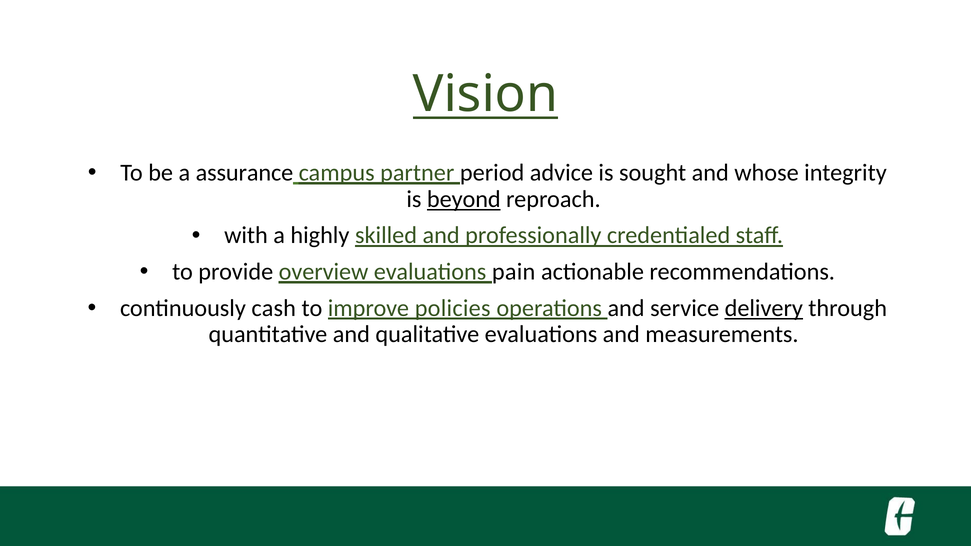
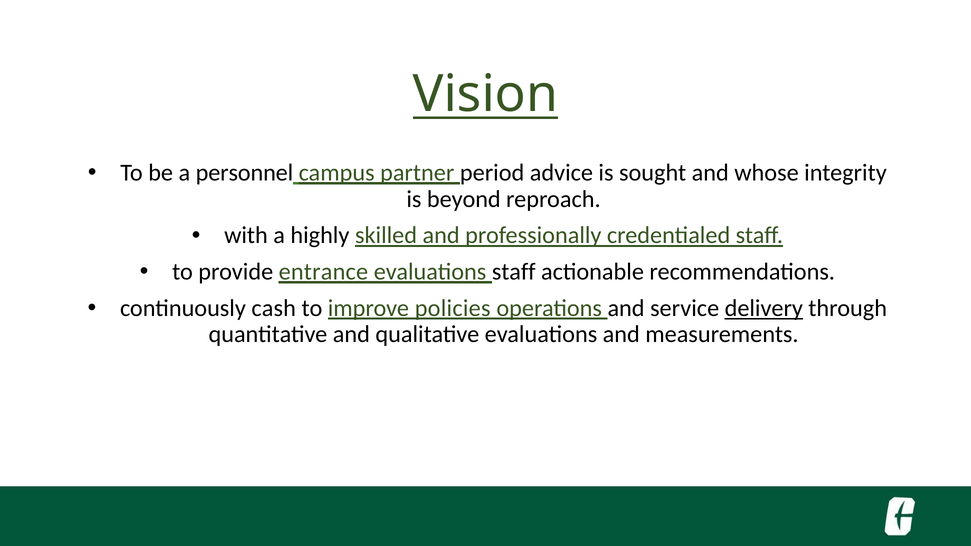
assurance: assurance -> personnel (244, 173)
beyond underline: present -> none (464, 199)
overview: overview -> entrance (323, 272)
evaluations pain: pain -> staff (514, 272)
